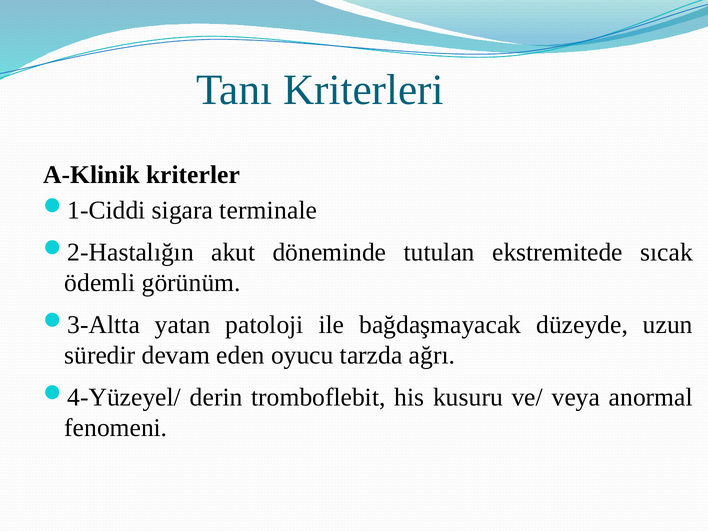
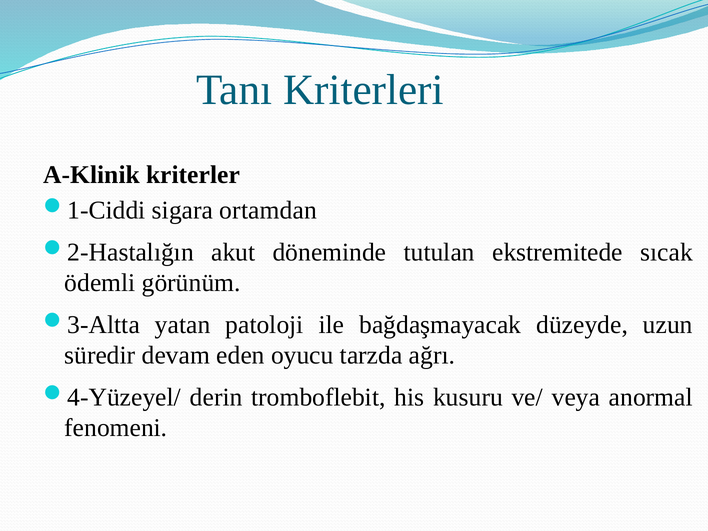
terminale: terminale -> ortamdan (268, 211)
